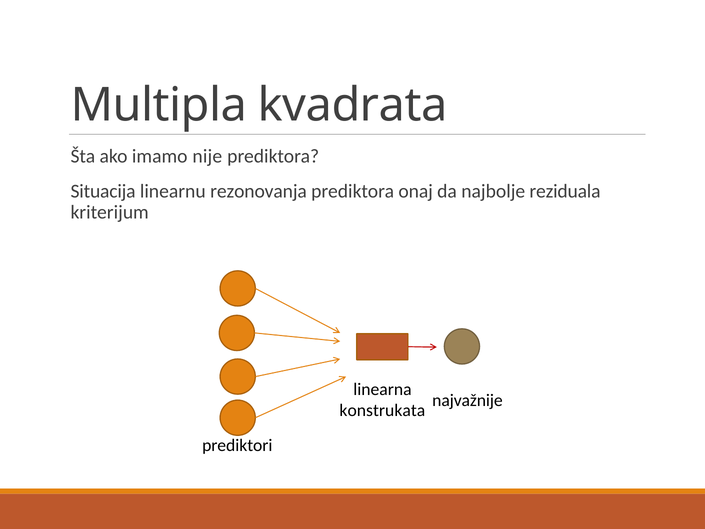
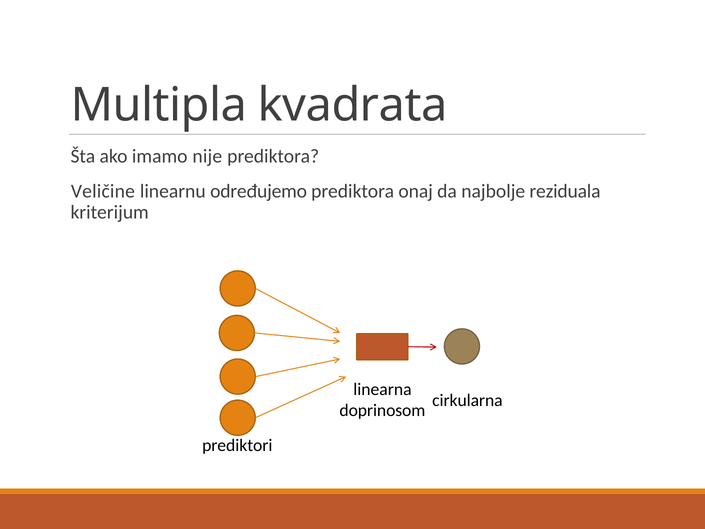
Situacija: Situacija -> Veličine (103, 191)
rezonovanja: rezonovanja -> određujemo (259, 191)
najvažnije: najvažnije -> cirkularna (467, 400)
konstrukata: konstrukata -> doprinosom (382, 410)
